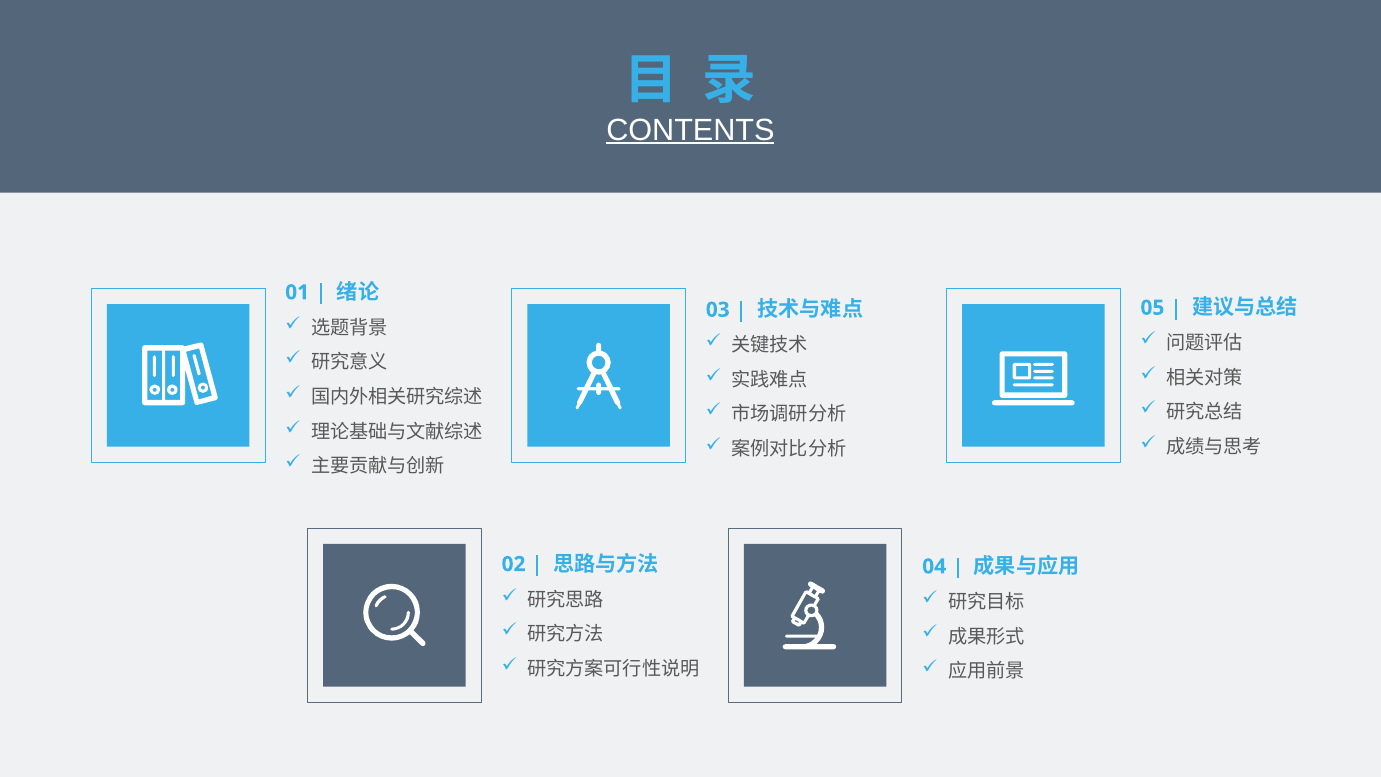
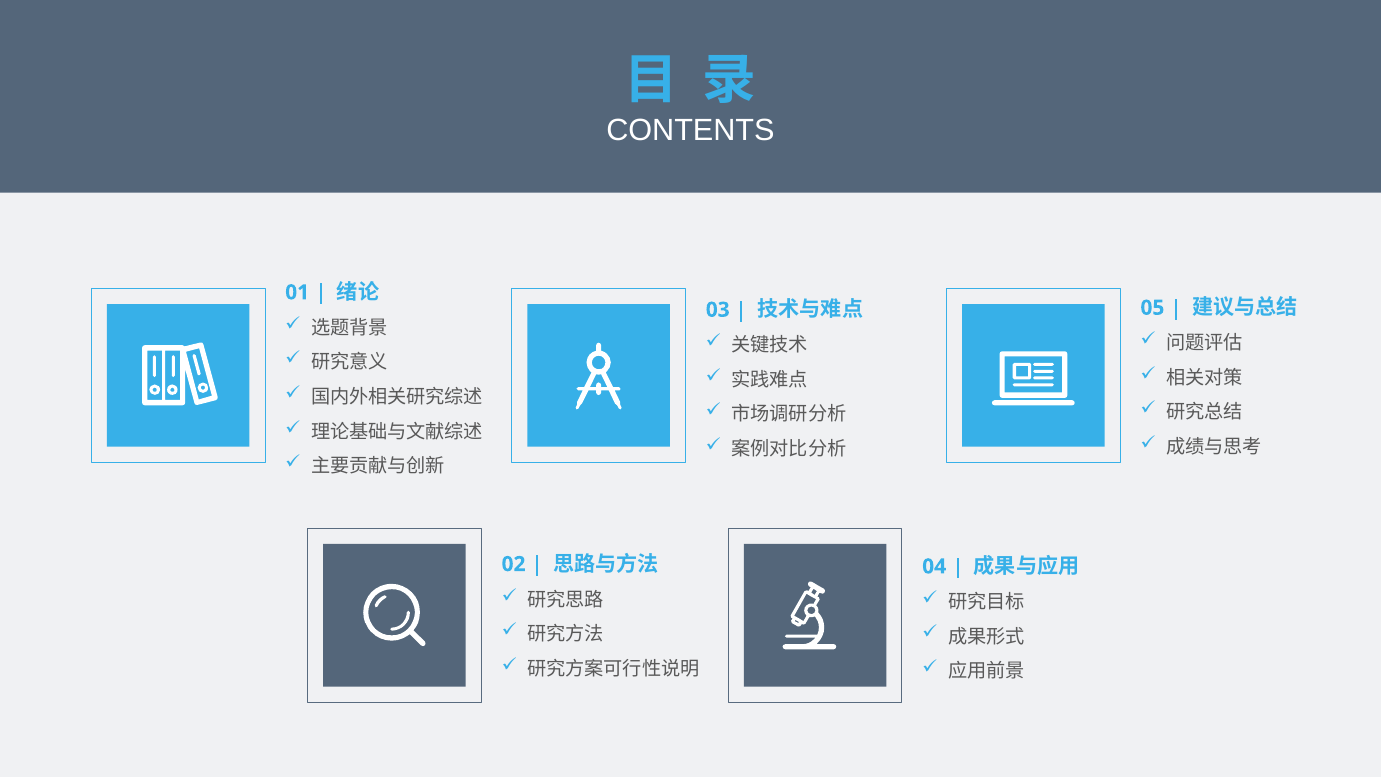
CONTENTS underline: present -> none (690, 130)
